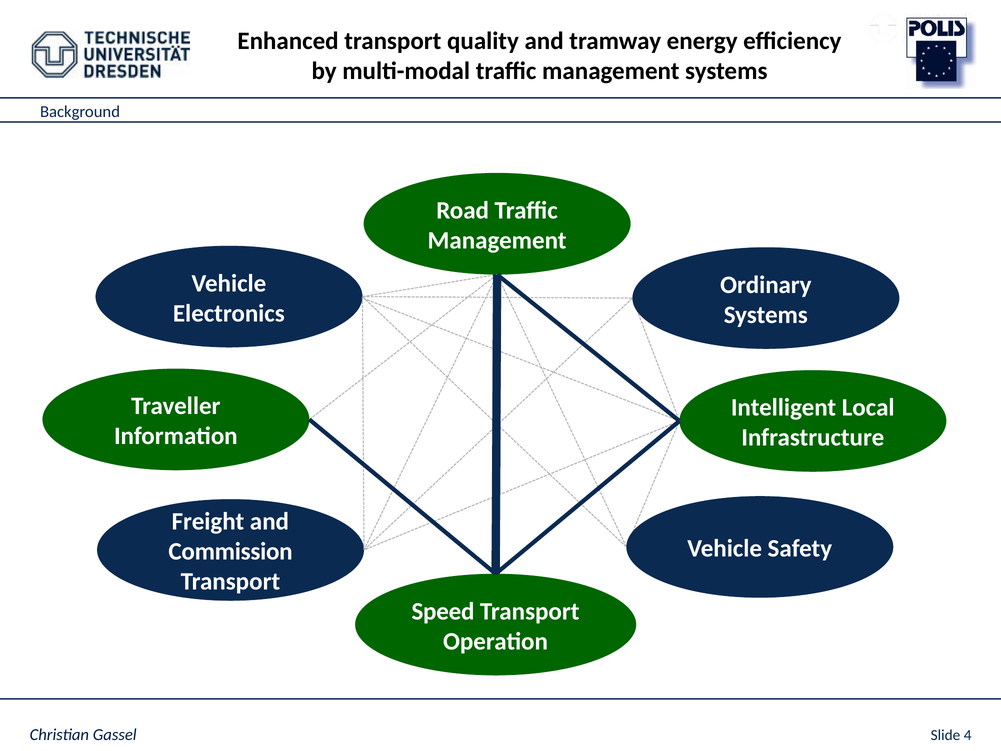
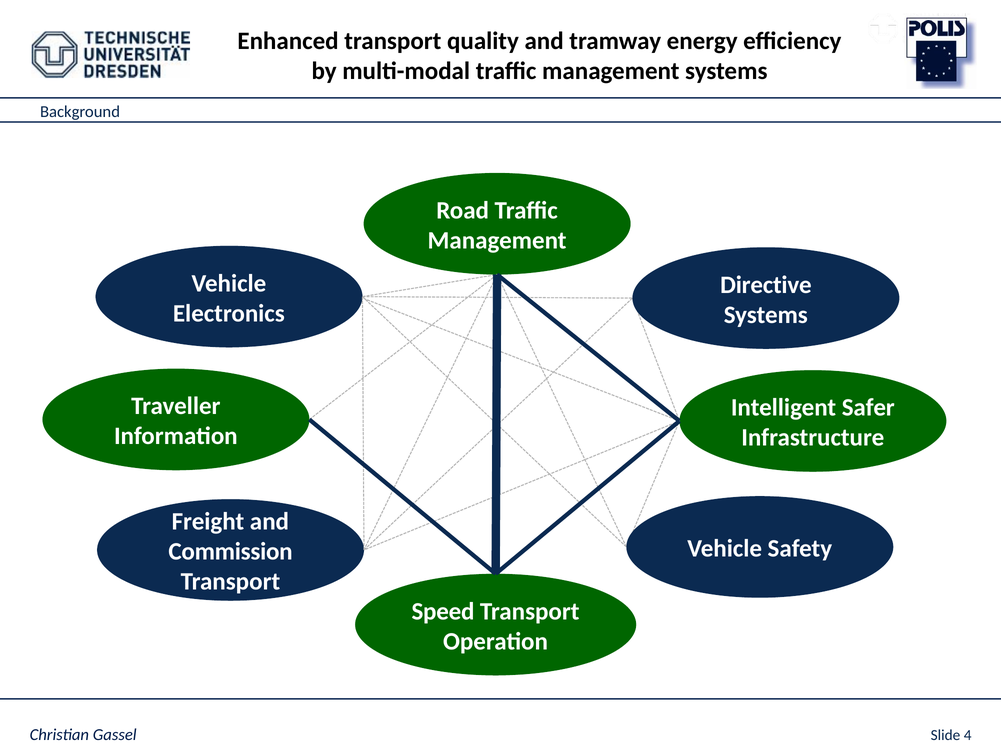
Ordinary: Ordinary -> Directive (766, 285)
Local: Local -> Safer (868, 408)
